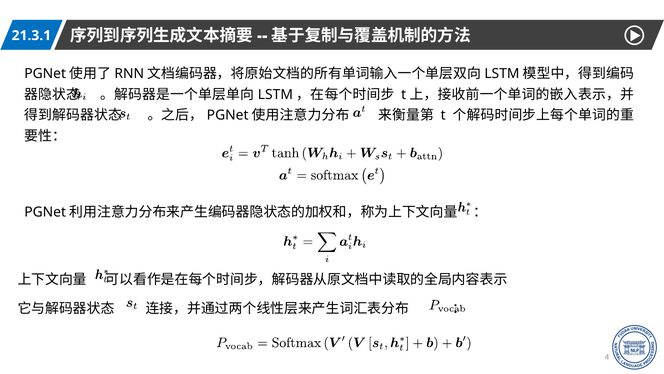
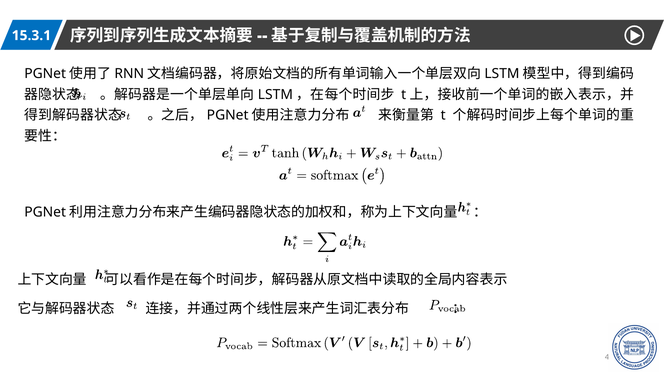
21.3.1: 21.3.1 -> 15.3.1 (31, 35)
